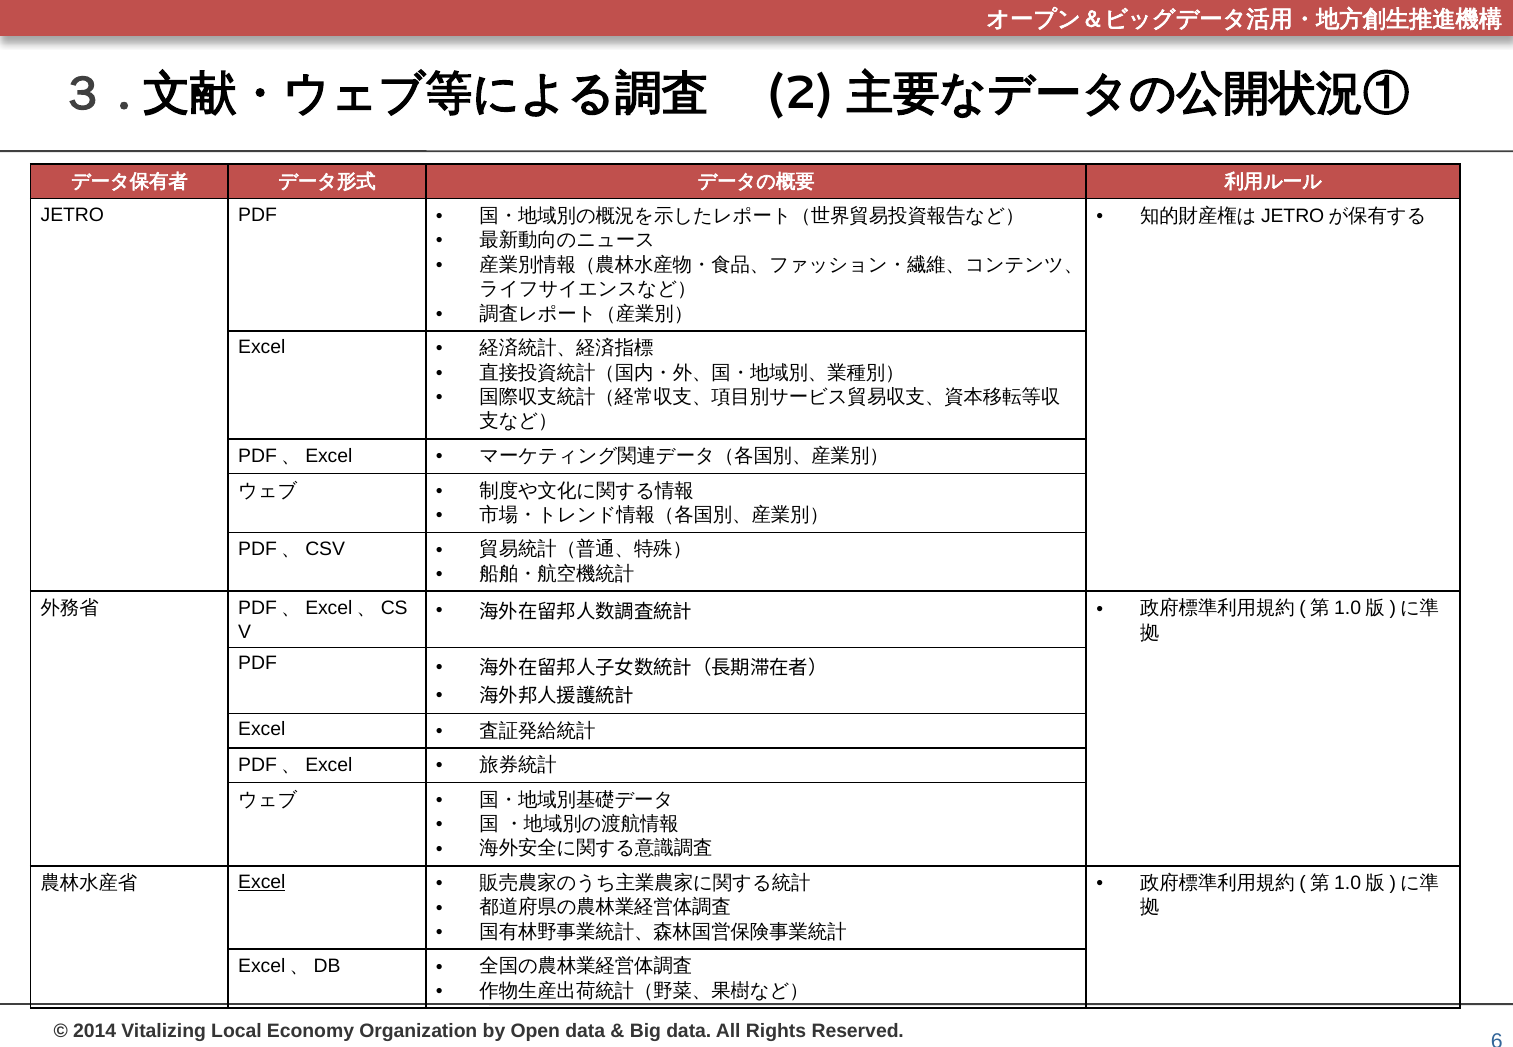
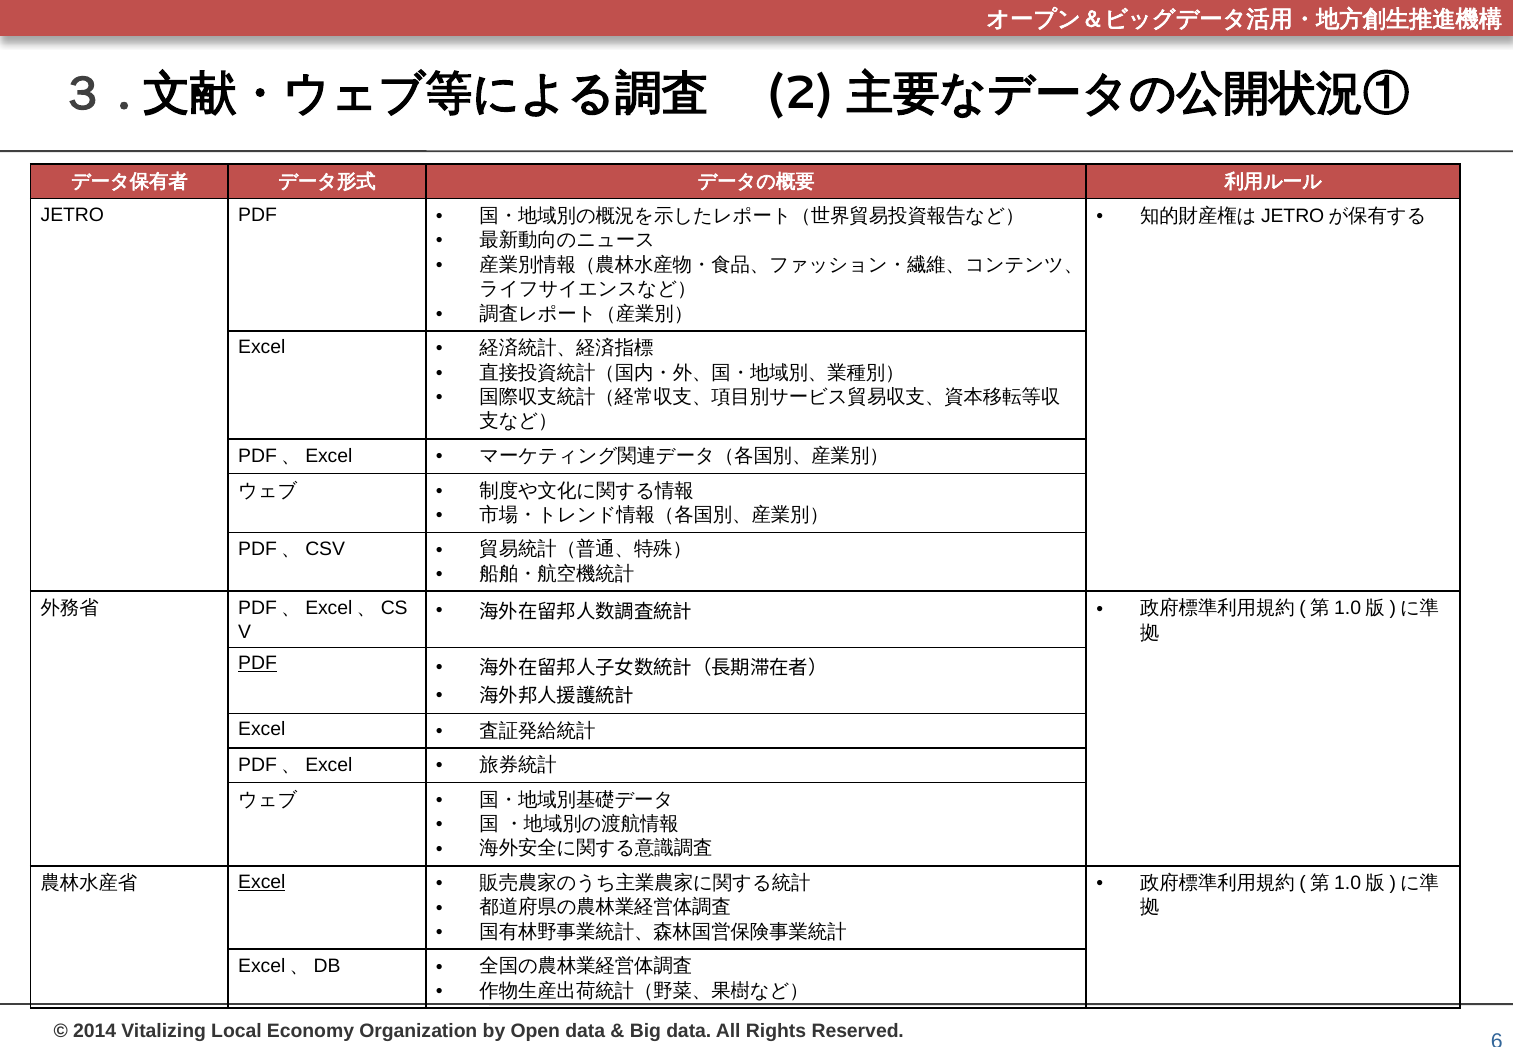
PDF underline: none -> present (258, 664)
